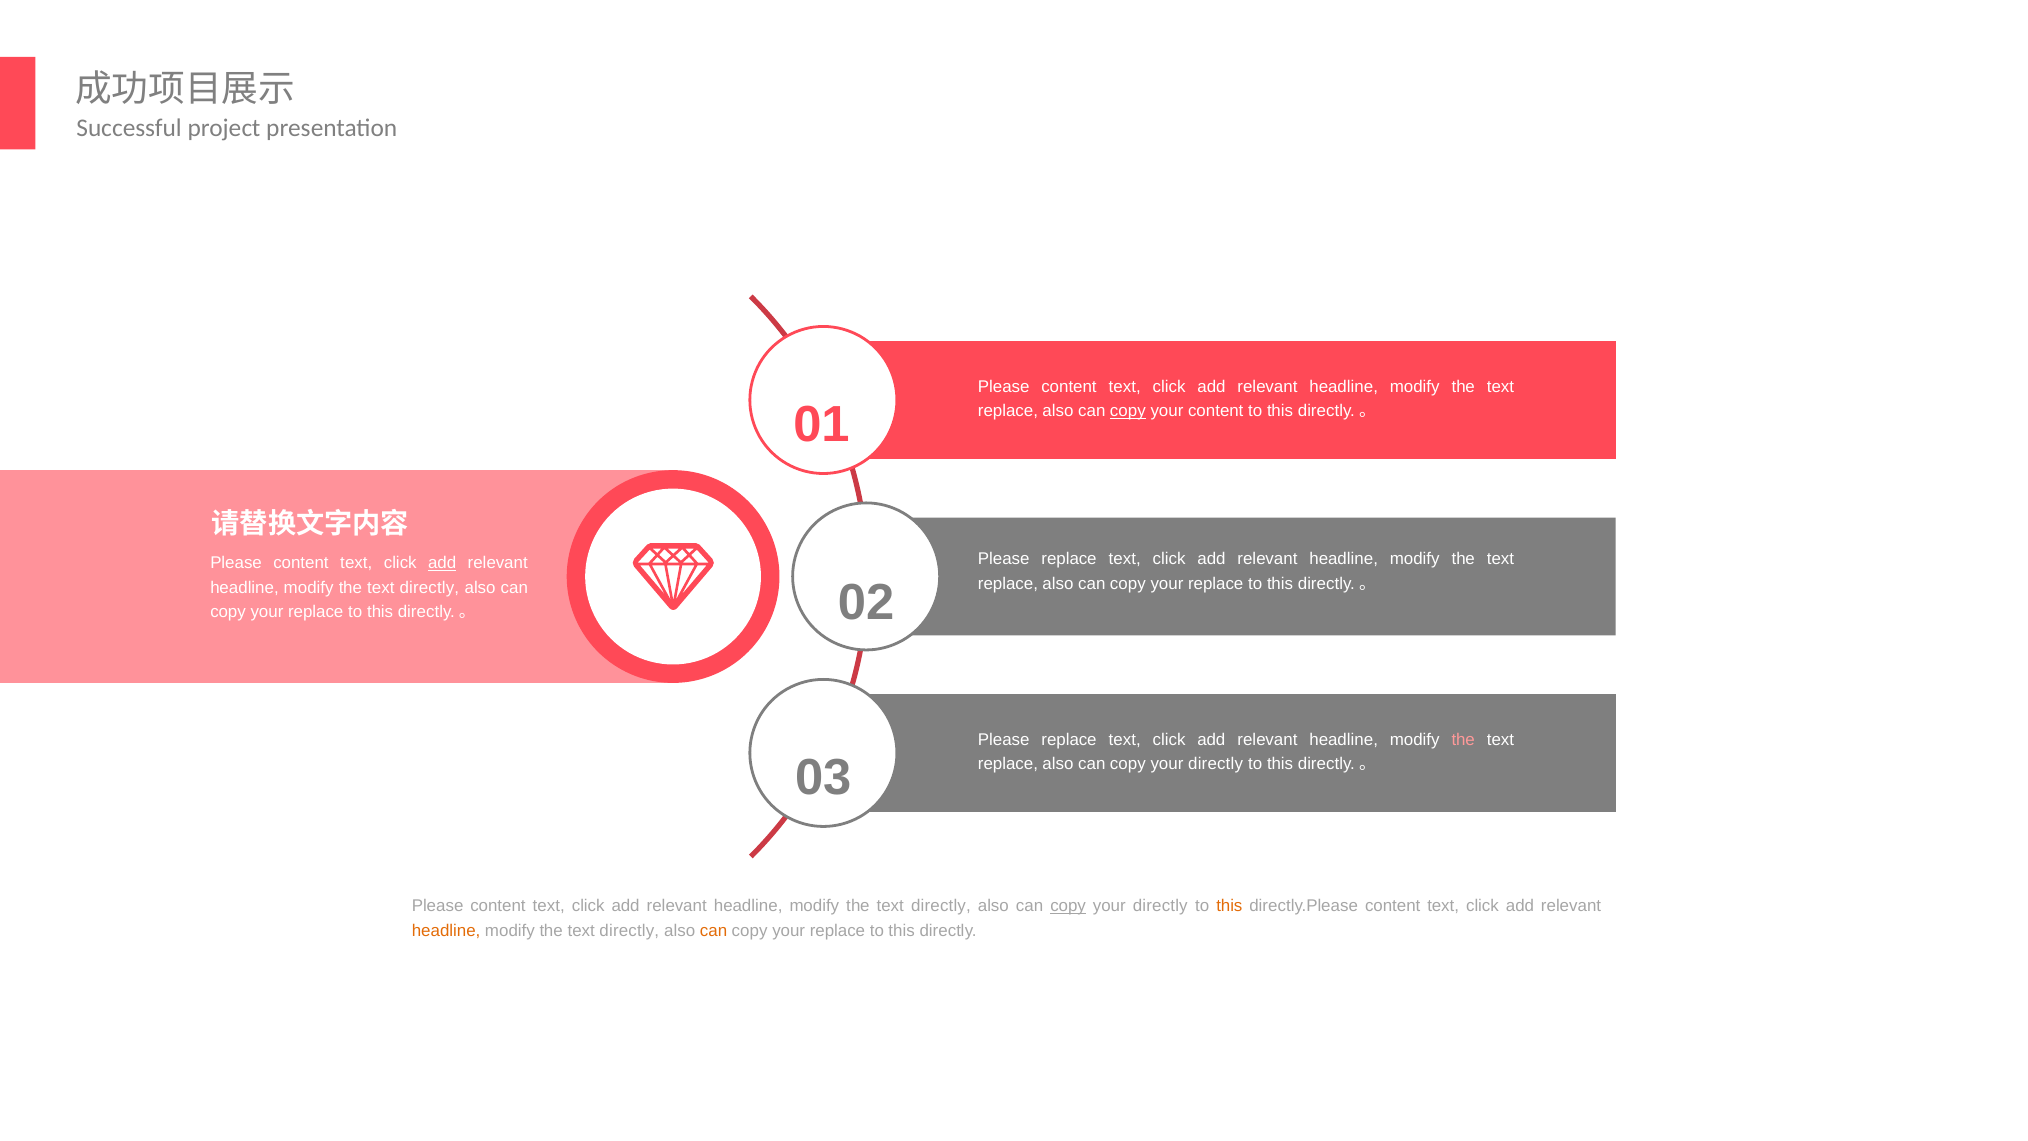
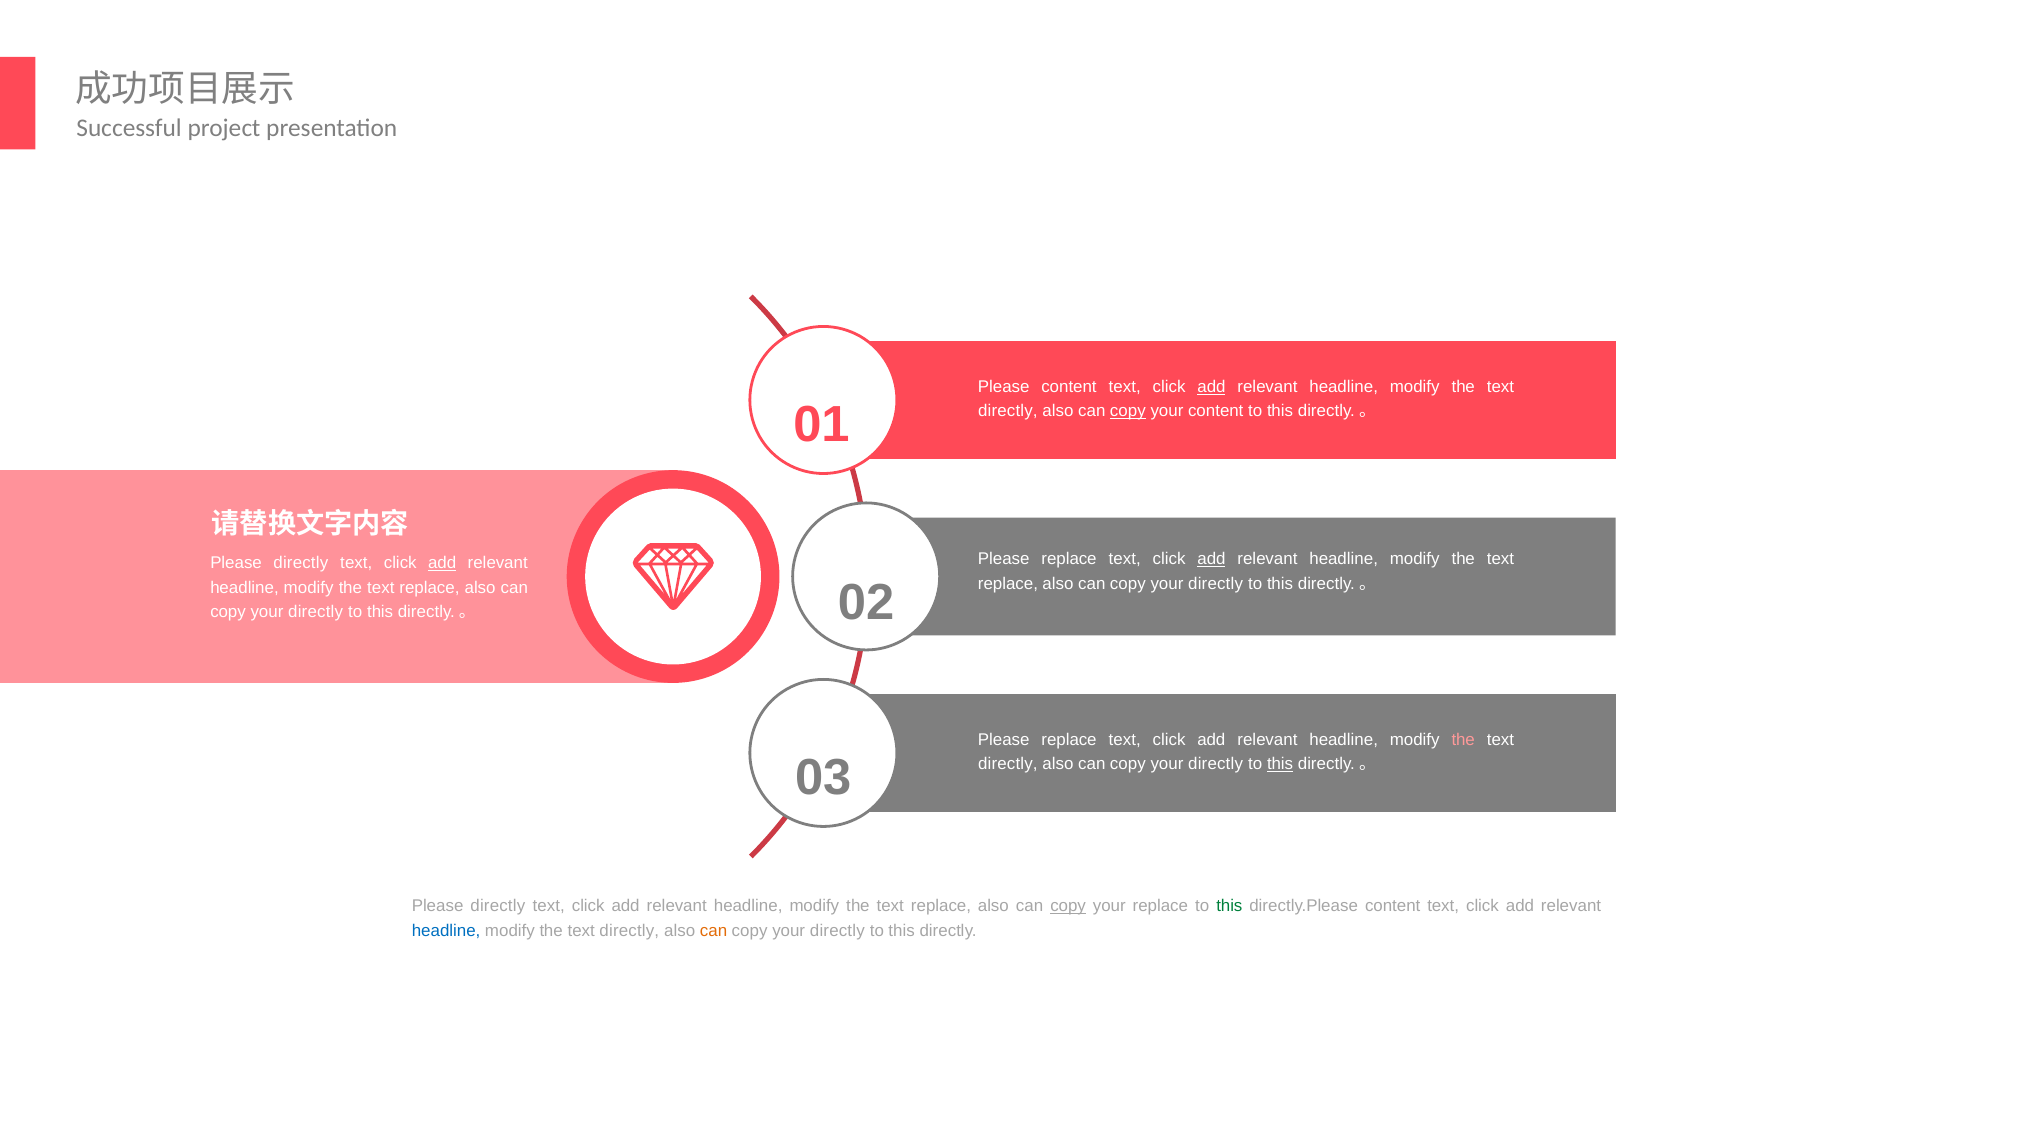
add underline: none -> present (1211, 387)
replace: replace -> directly (1008, 411)
add underline: none -> present (1211, 559)
content: content -> directly (301, 563)
replace: replace -> directly (1216, 583)
directly: directly -> replace (429, 588)
replace: replace -> directly (316, 612)
replace: replace -> directly (1008, 764)
this underline: none -> present (1280, 764)
content: content -> directly (498, 906)
directly: directly -> replace (941, 906)
directly: directly -> replace (1160, 906)
this colour: orange -> green (1229, 906)
headline colour: orange -> blue (446, 931)
replace: replace -> directly (837, 931)
